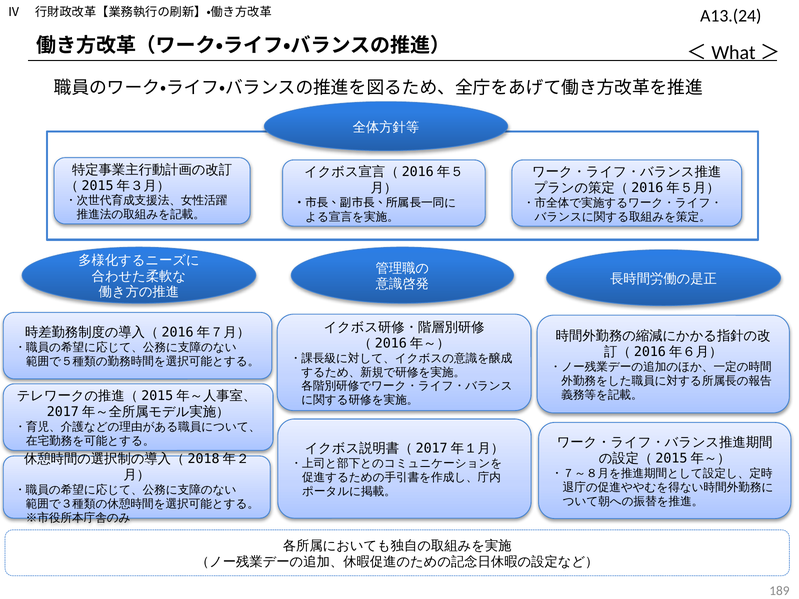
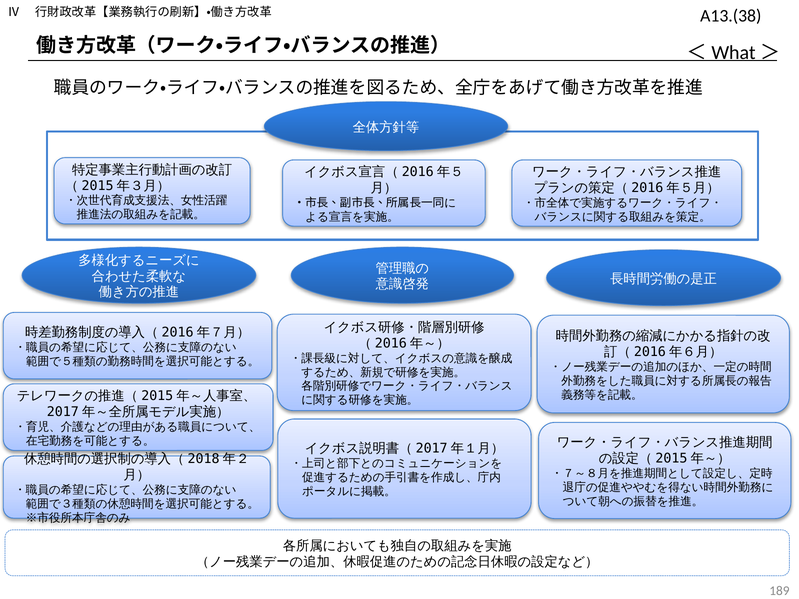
A13.(24: A13.(24 -> A13.(38 (731, 16)
